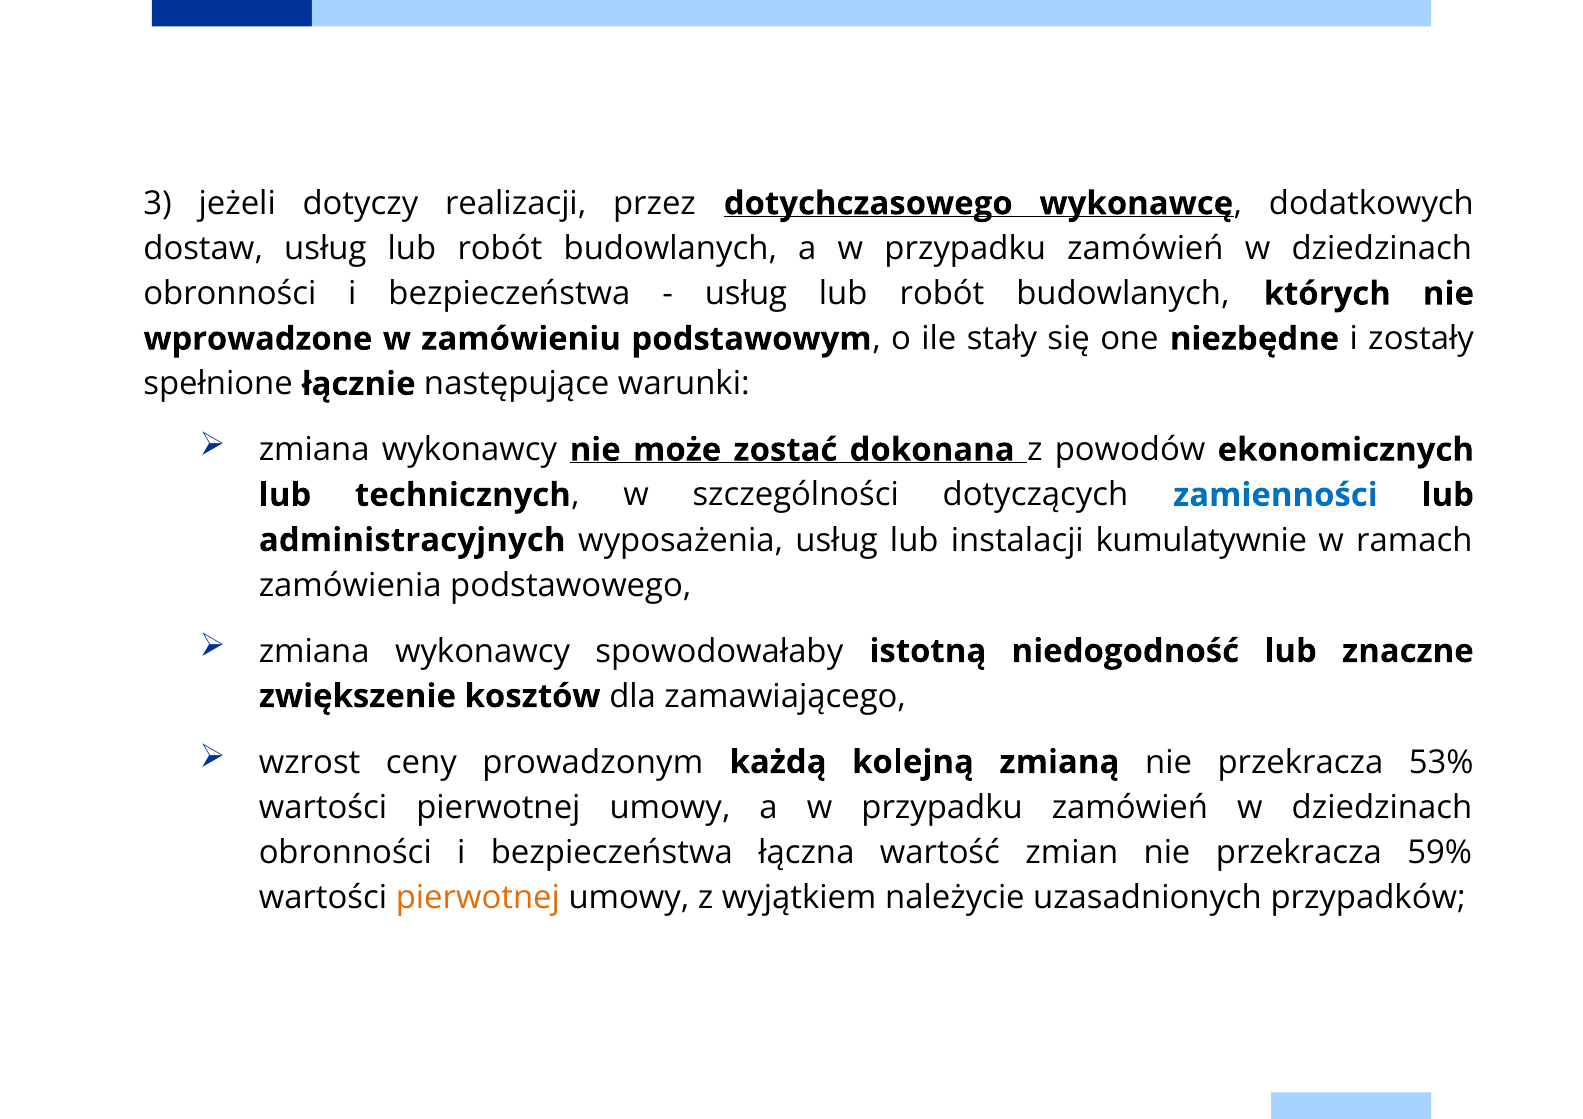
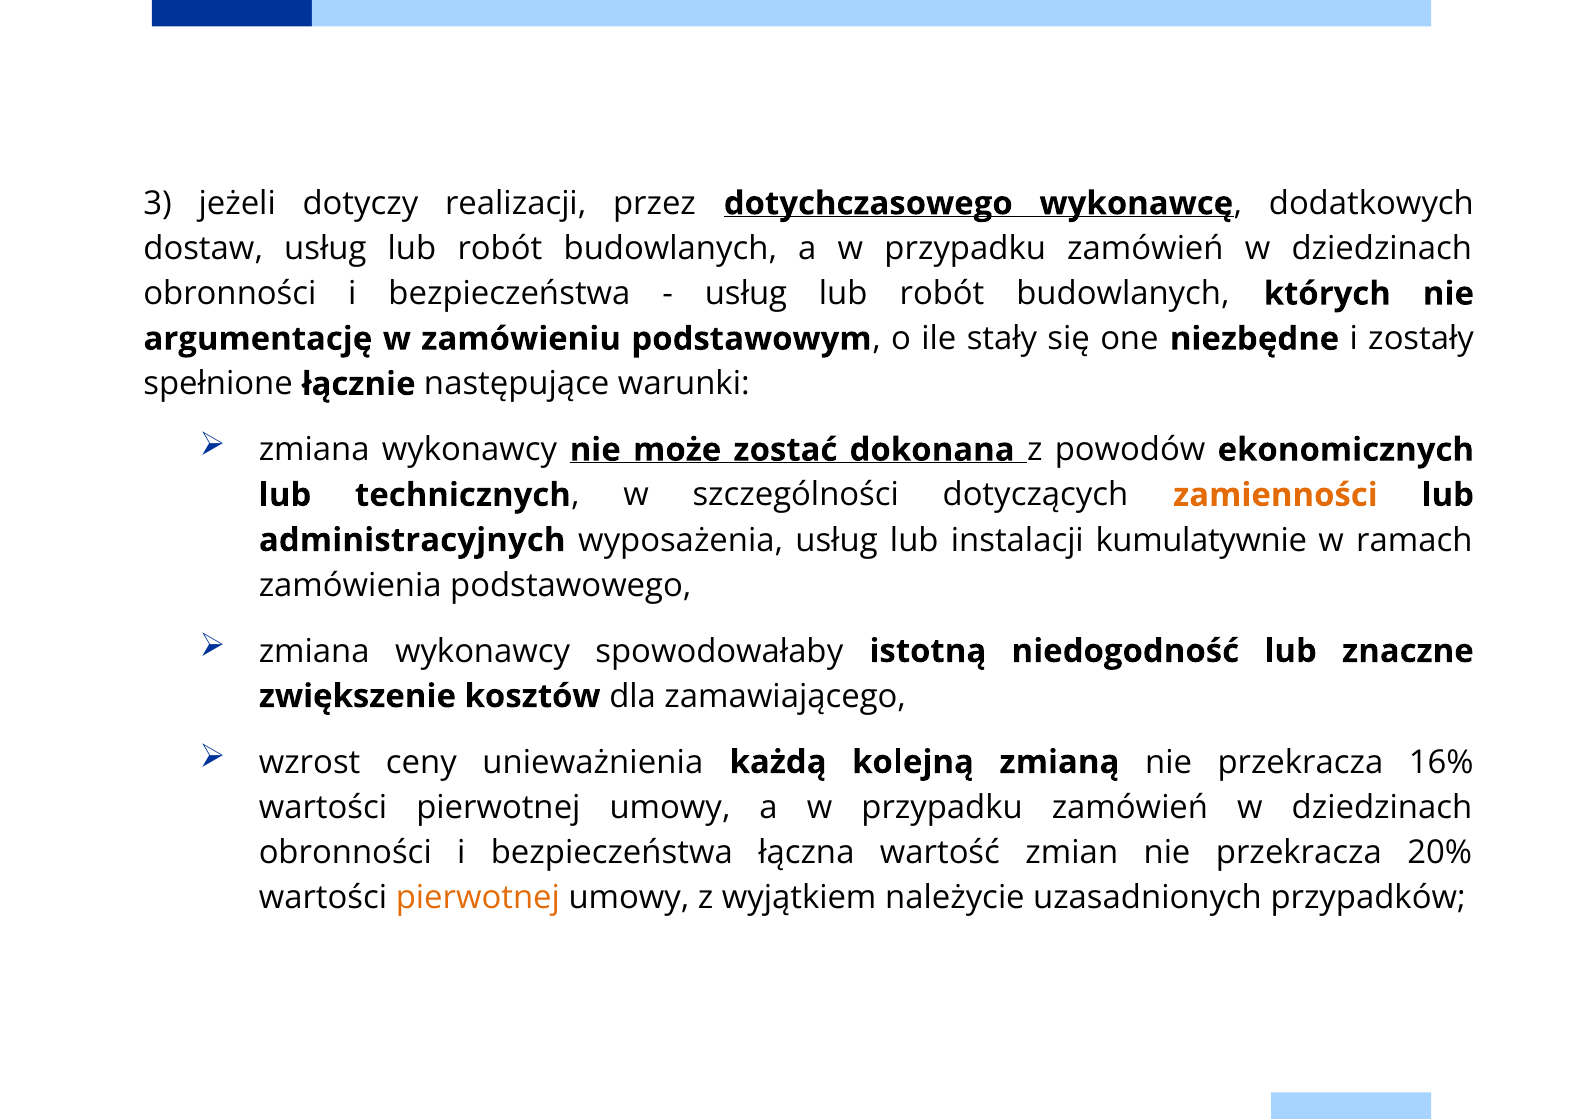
wprowadzone: wprowadzone -> argumentację (258, 339)
zamienności colour: blue -> orange (1275, 495)
prowadzonym: prowadzonym -> unieważnienia (593, 762)
53%: 53% -> 16% (1441, 762)
59%: 59% -> 20% (1440, 853)
